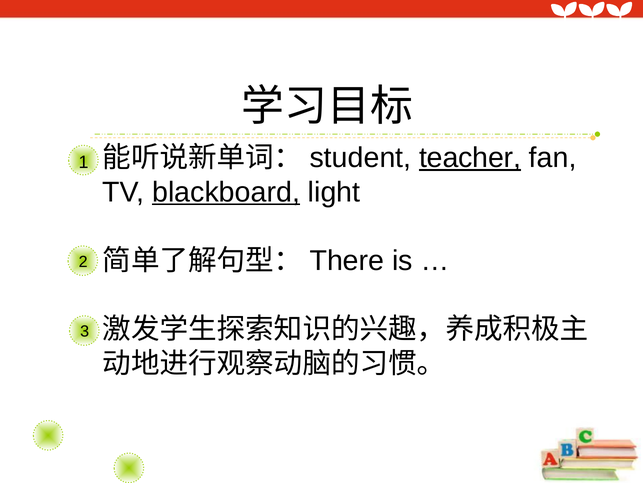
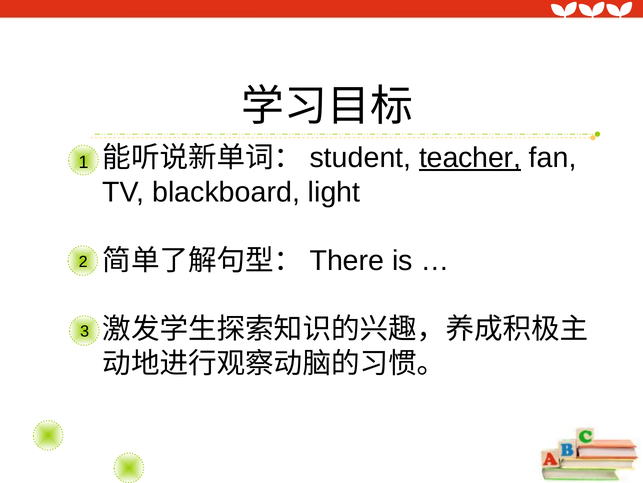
blackboard underline: present -> none (226, 192)
